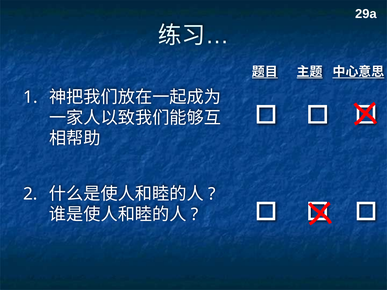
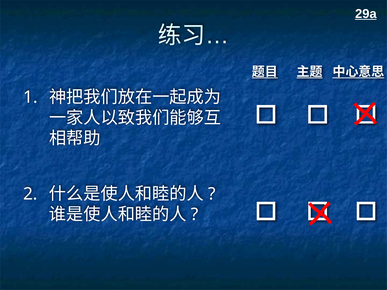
29a underline: none -> present (366, 14)
